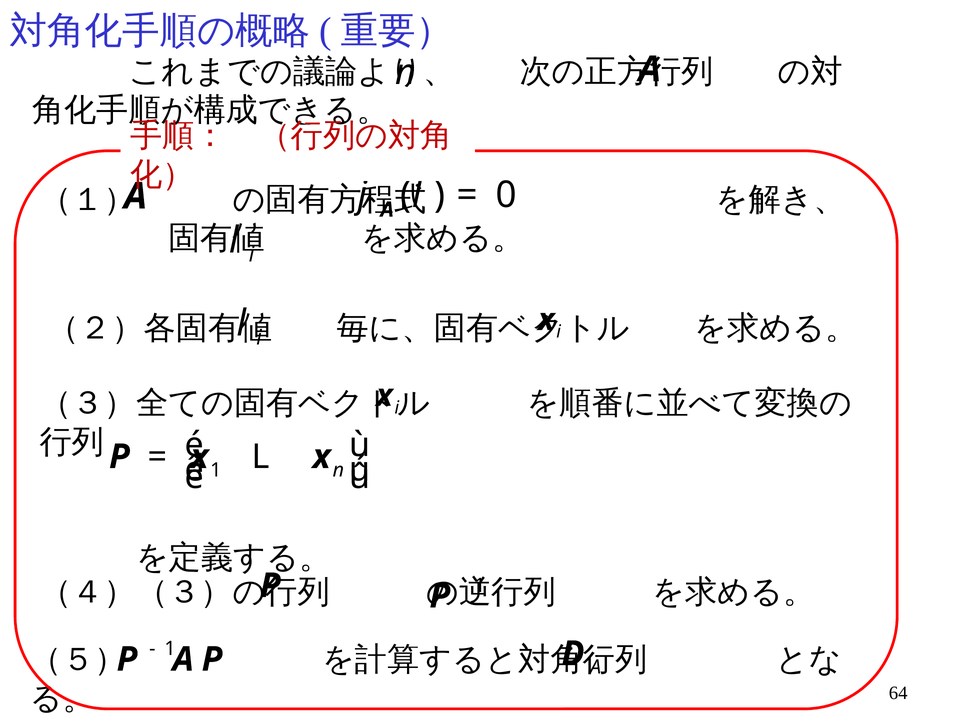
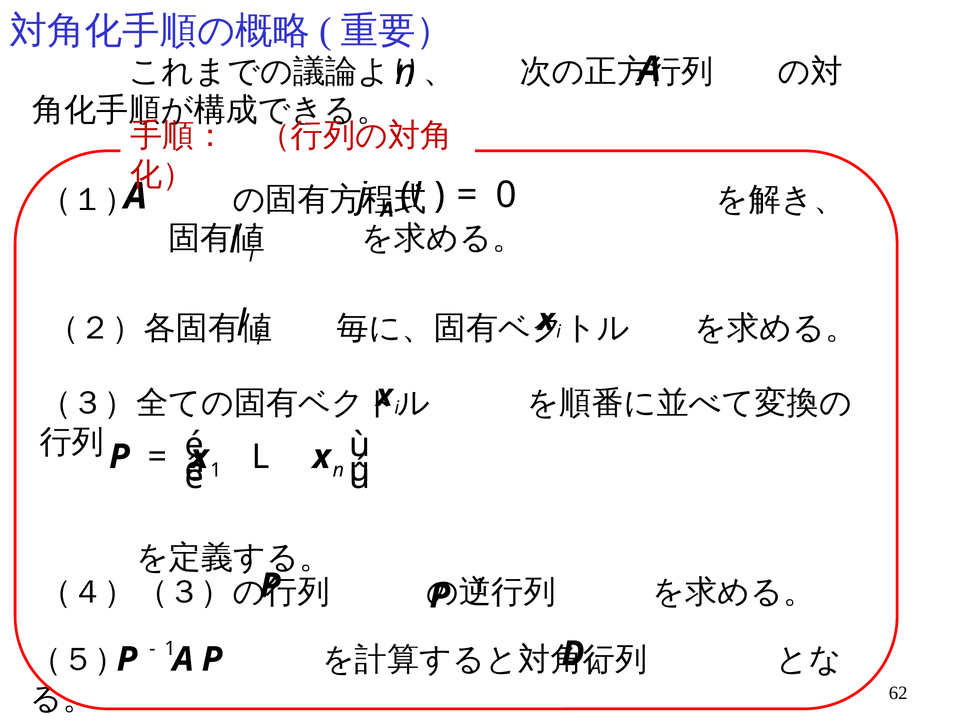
64: 64 -> 62 (898, 693)
